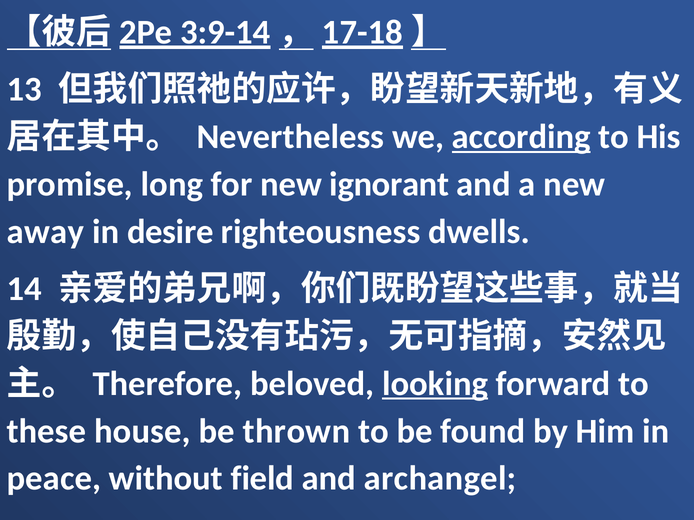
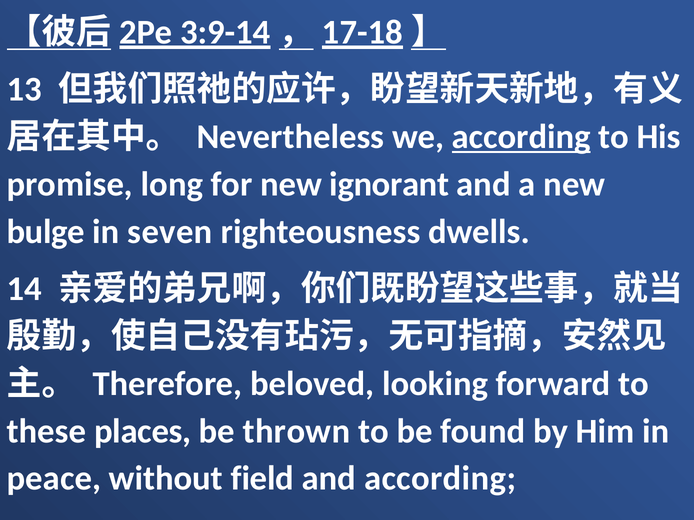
away: away -> bulge (46, 232)
desire: desire -> seven (170, 232)
looking underline: present -> none (435, 384)
house: house -> places (143, 432)
and archangel: archangel -> according (440, 479)
